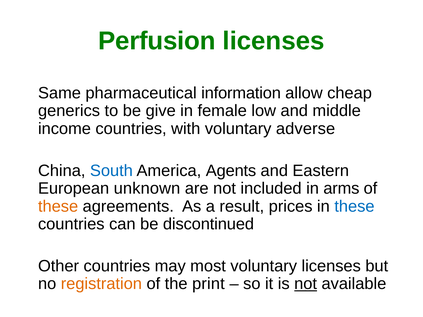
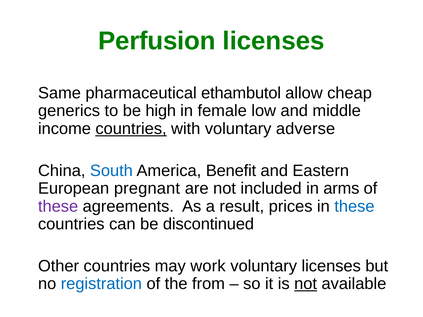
information: information -> ethambutol (241, 93)
give: give -> high (161, 111)
countries underline: none -> present (131, 129)
Agents: Agents -> Benefit (231, 171)
unknown: unknown -> pregnant (147, 189)
these colour: orange -> purple (58, 206)
most: most -> work (208, 266)
registration colour: orange -> blue (101, 284)
print: print -> from (208, 284)
